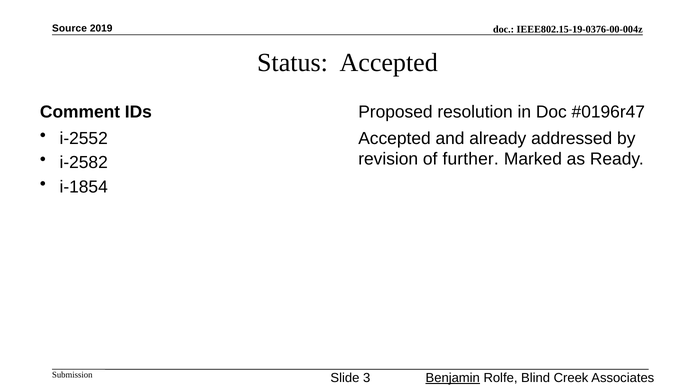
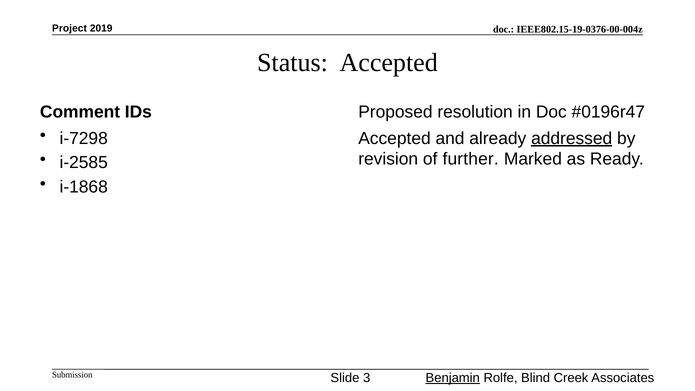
Source: Source -> Project (70, 28)
i-2552: i-2552 -> i-7298 (84, 138)
addressed underline: none -> present (572, 138)
i-2582: i-2582 -> i-2585 (84, 163)
i-1854: i-1854 -> i-1868 (84, 187)
